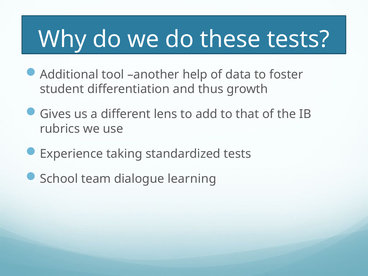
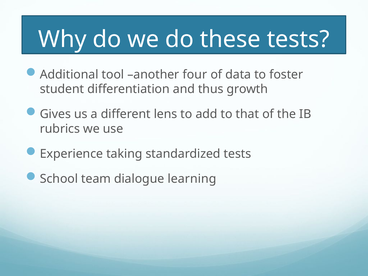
help: help -> four (195, 74)
